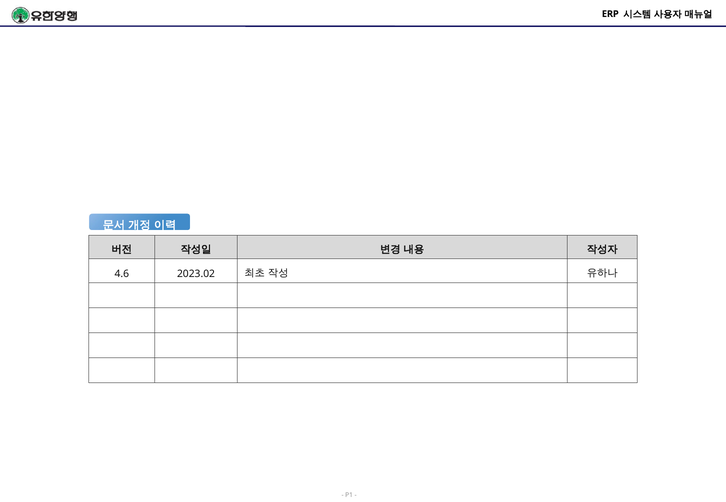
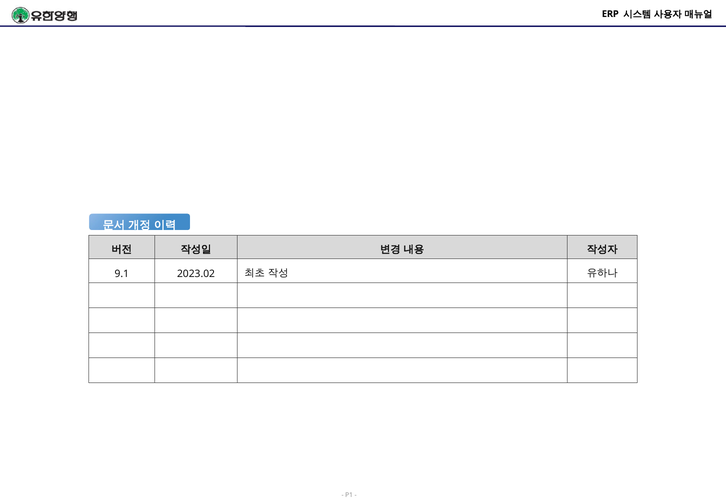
4.6: 4.6 -> 9.1 (122, 274)
